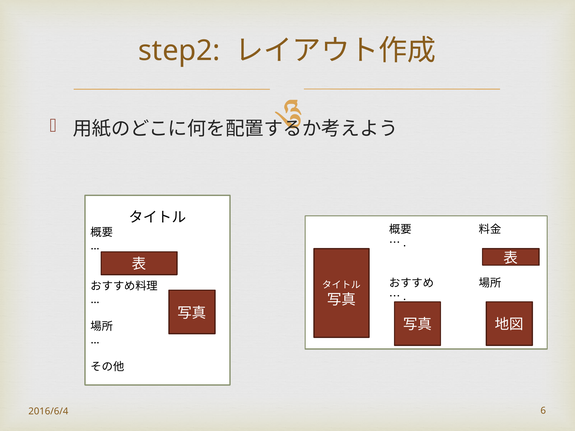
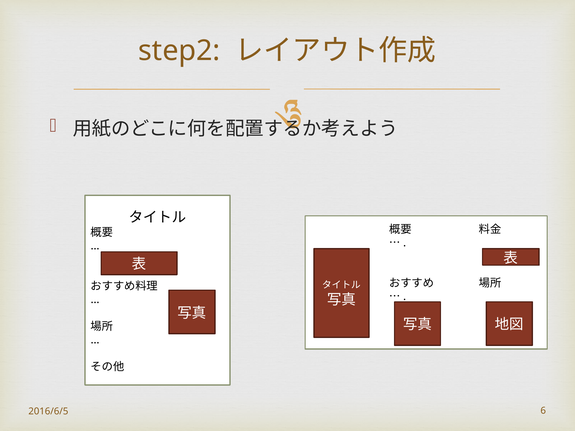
2016/6/4: 2016/6/4 -> 2016/6/5 (48, 412)
